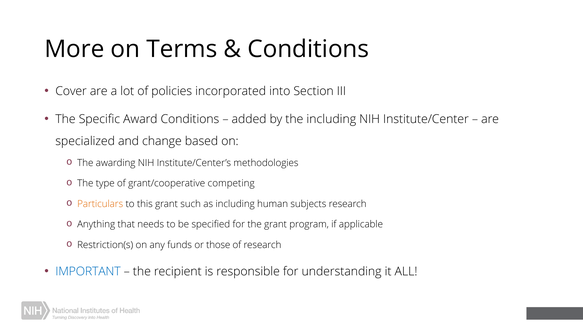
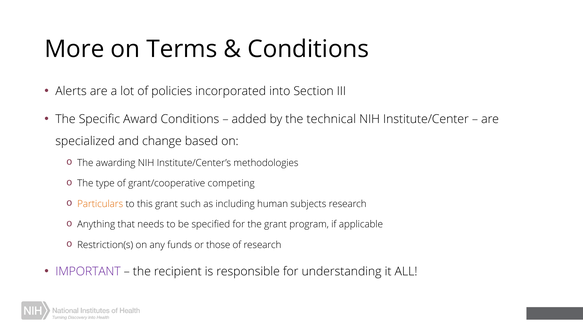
Cover: Cover -> Alerts (71, 91)
the including: including -> technical (331, 119)
IMPORTANT colour: blue -> purple (88, 272)
